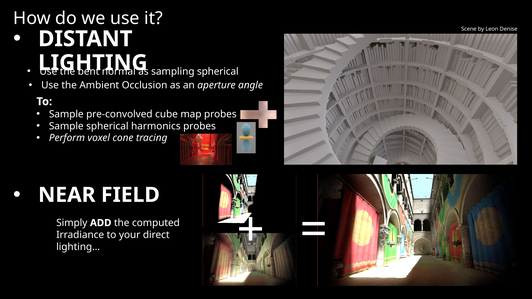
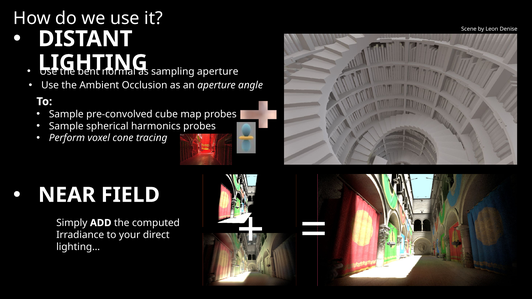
sampling spherical: spherical -> aperture (218, 72)
